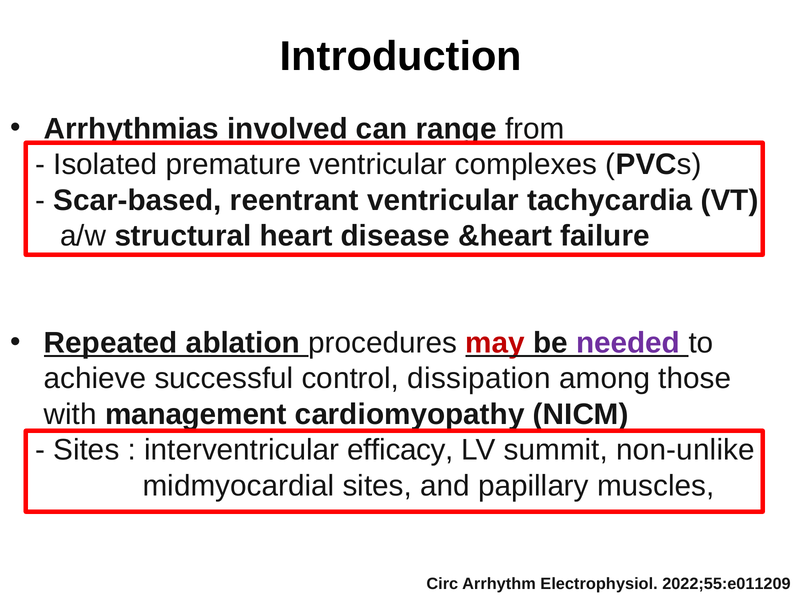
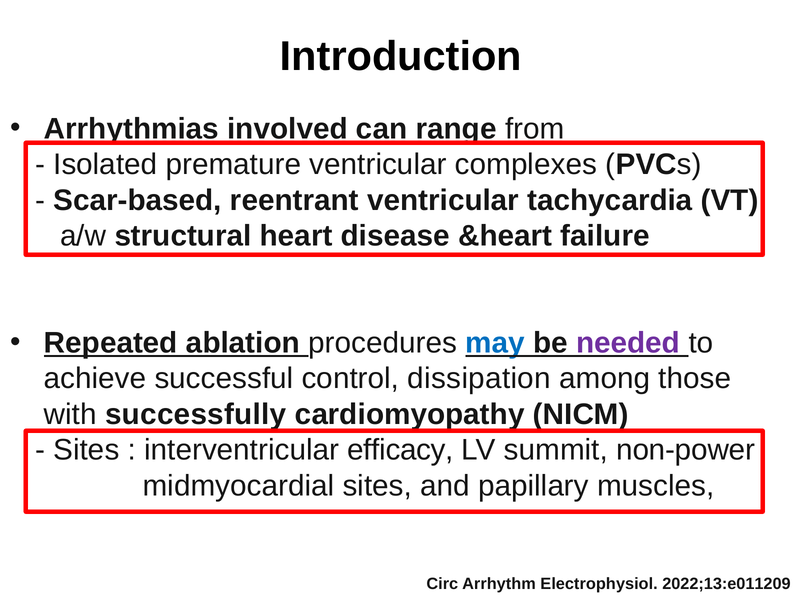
may colour: red -> blue (495, 343)
management: management -> successfully (196, 414)
non-unlike: non-unlike -> non-power (686, 450)
2022;55:e011209: 2022;55:e011209 -> 2022;13:e011209 (726, 583)
